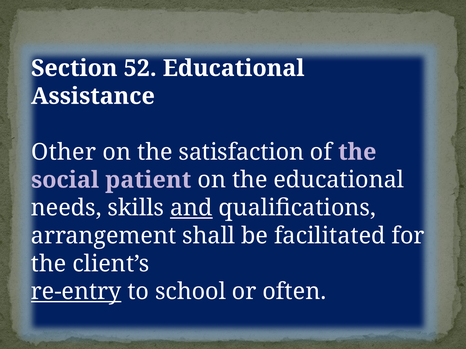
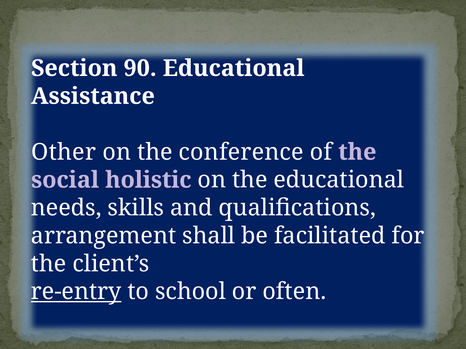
52: 52 -> 90 (140, 68)
satisfaction: satisfaction -> conference (241, 152)
patient: patient -> holistic (148, 180)
and underline: present -> none (191, 208)
